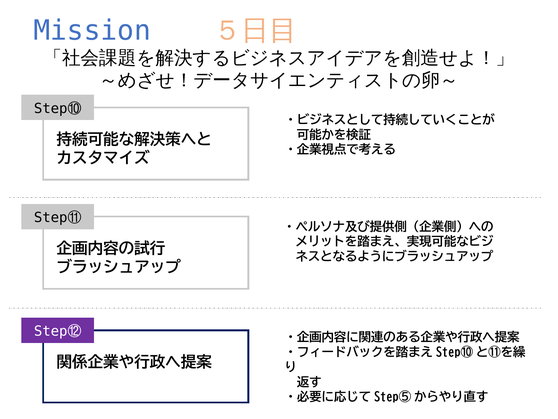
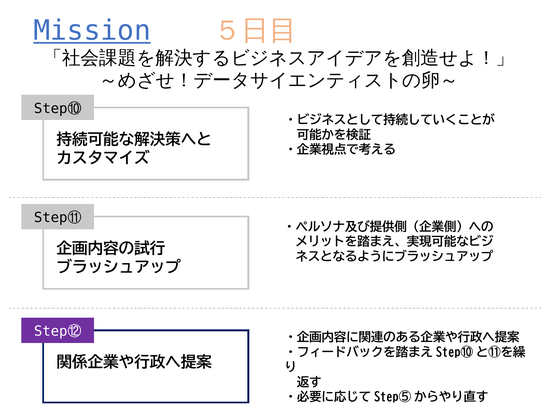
Mission underline: none -> present (92, 31)
